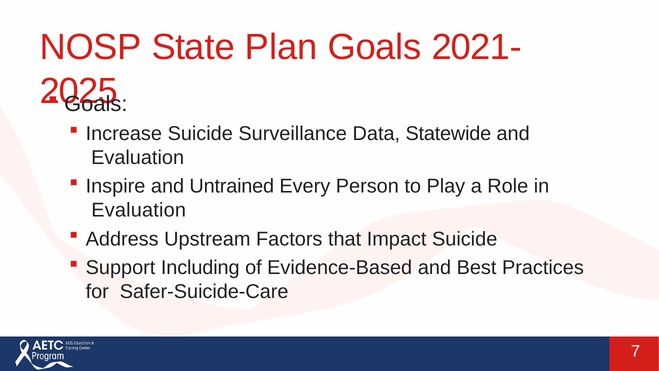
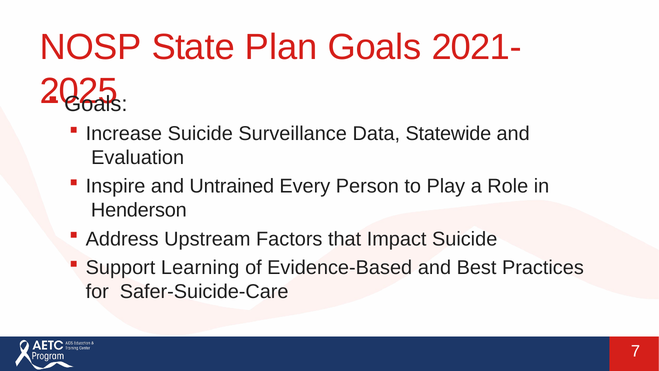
Evaluation: Evaluation -> Henderson (139, 210)
Including: Including -> Learning (200, 268)
